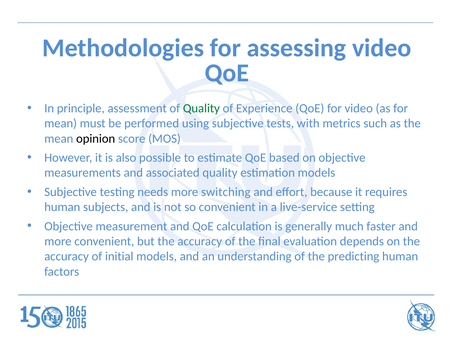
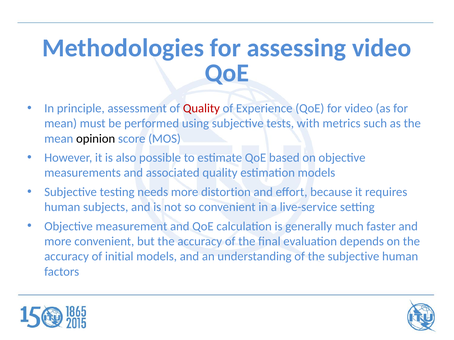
Quality colour: green -> red (201, 108)
switching: switching -> distortion (226, 192)
the predicting: predicting -> subjective (354, 257)
